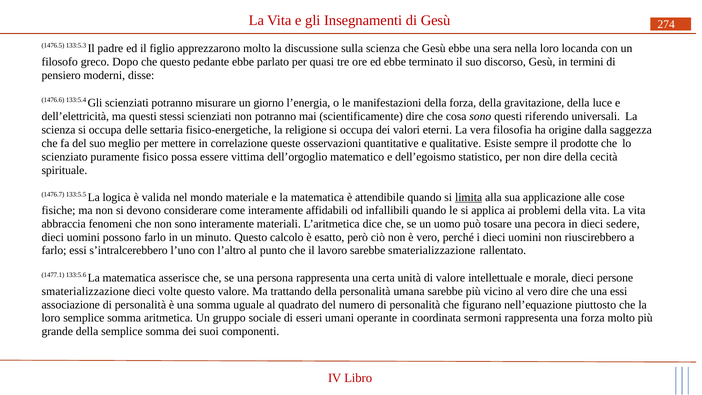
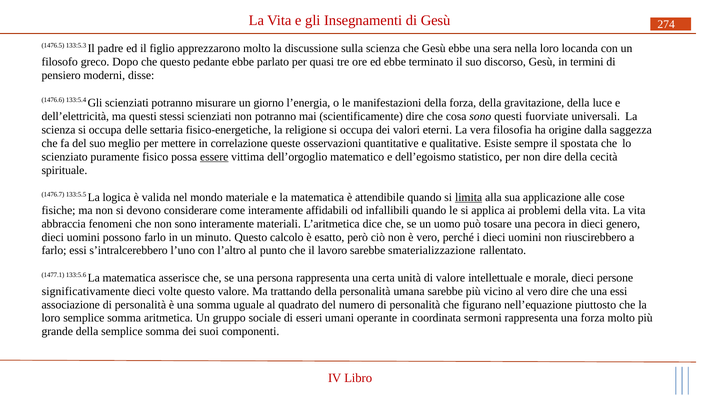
riferendo: riferendo -> fuorviate (547, 117)
prodotte: prodotte -> spostata (579, 144)
essere underline: none -> present (214, 157)
sedere: sedere -> genero (623, 224)
smaterializzazione: smaterializzazione -> significativamente (86, 292)
